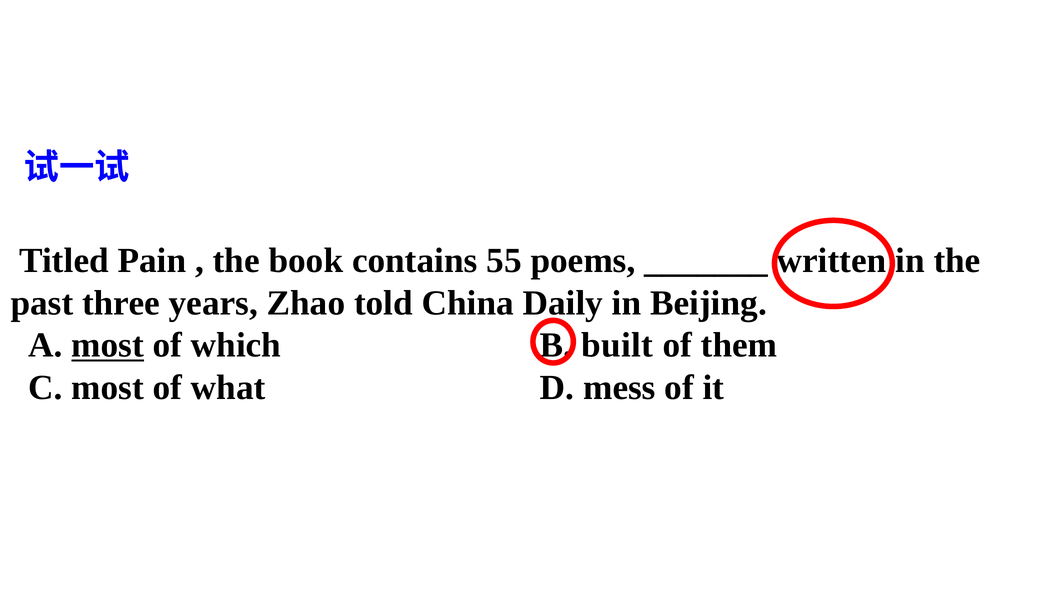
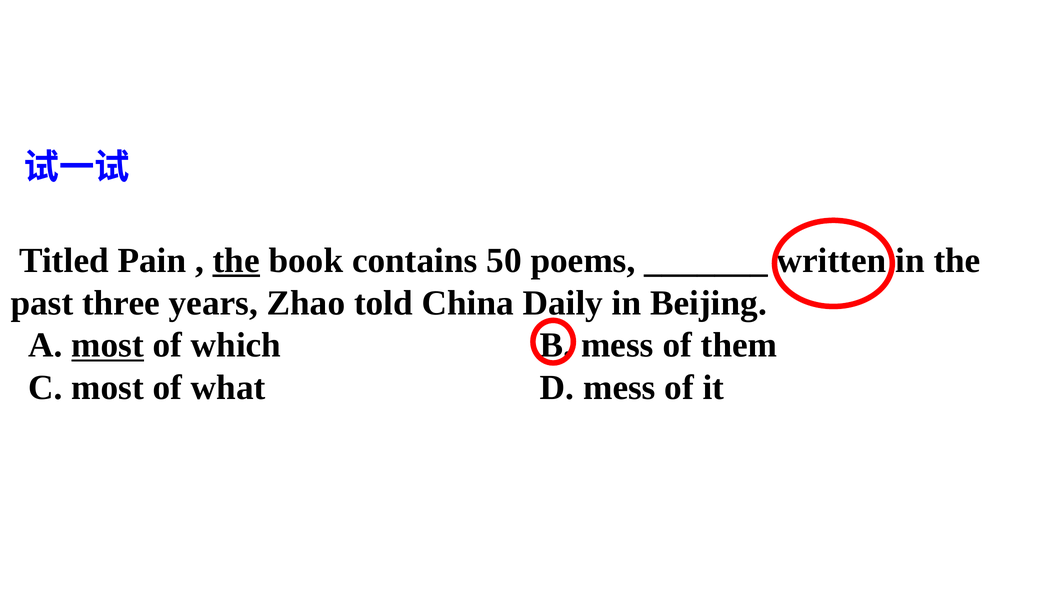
the underline: none -> present (236, 261)
55: 55 -> 50 (504, 261)
built: built -> mess (617, 346)
